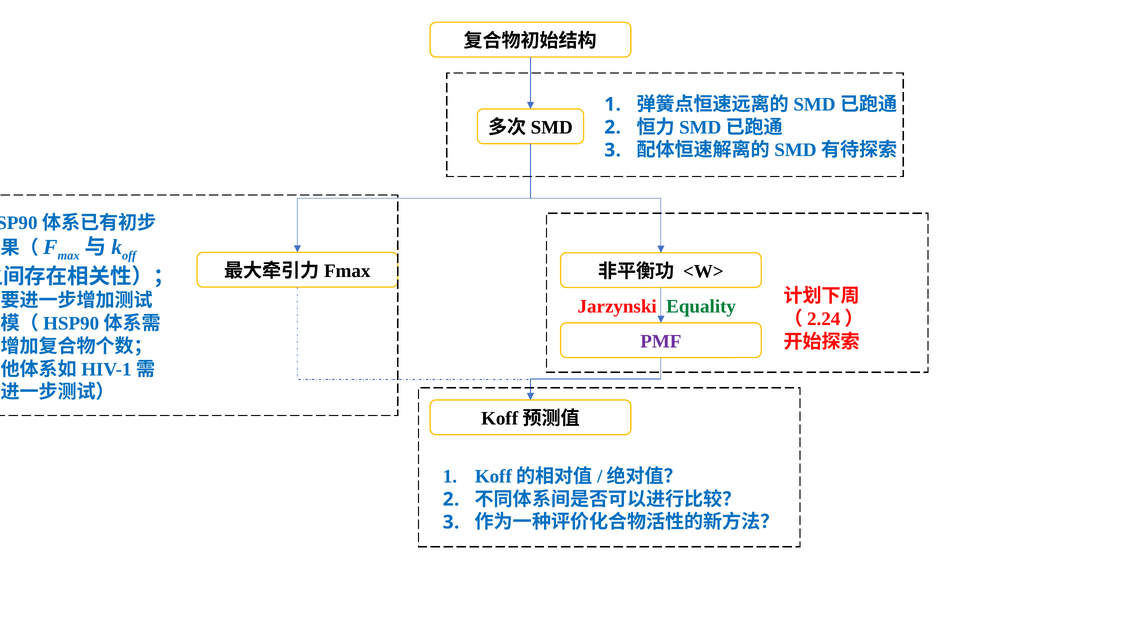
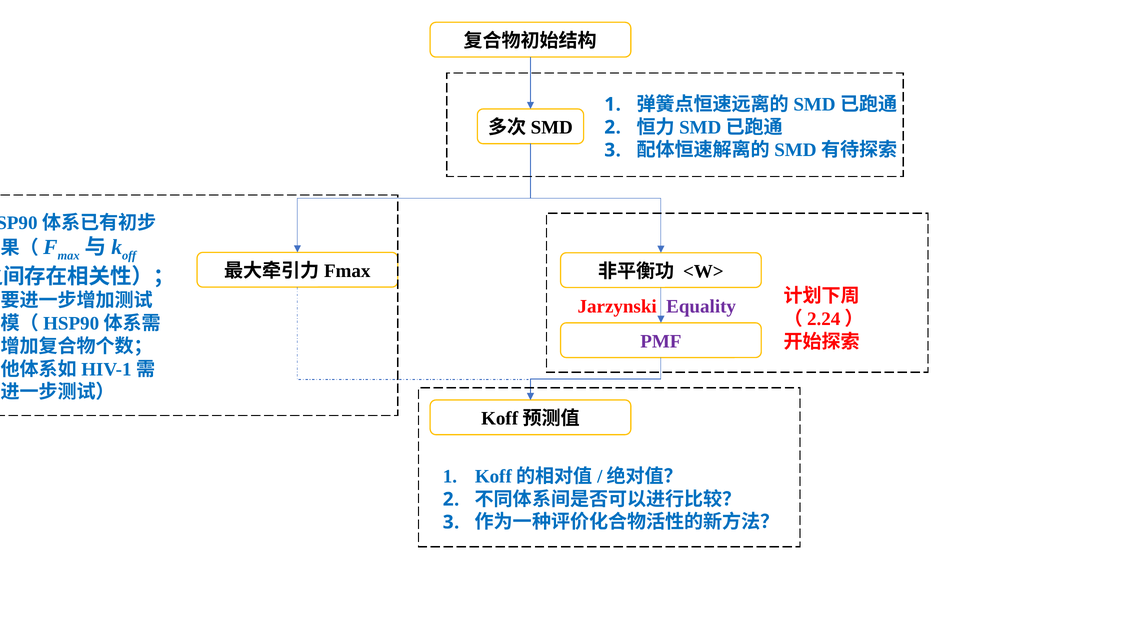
Equality colour: green -> purple (701, 307)
